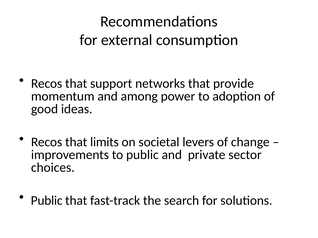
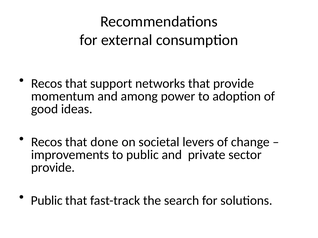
limits: limits -> done (104, 142)
choices: choices -> provide (53, 168)
